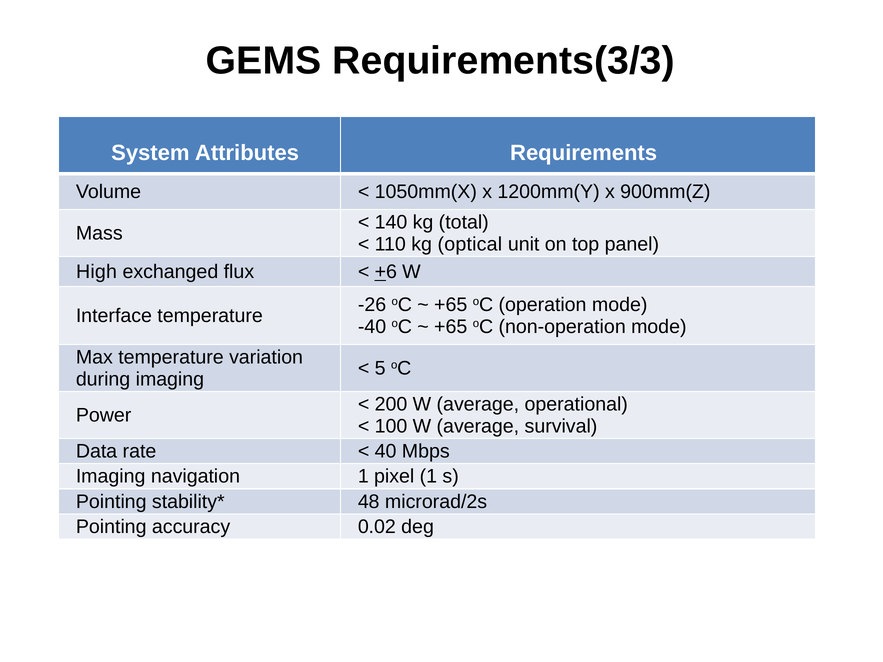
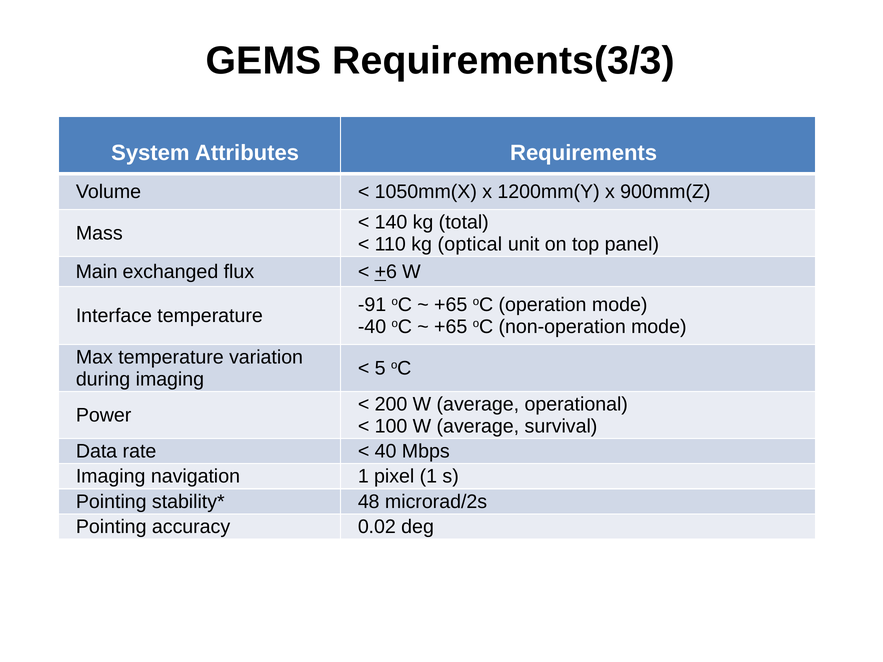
High: High -> Main (97, 272)
-26: -26 -> -91 (372, 305)
